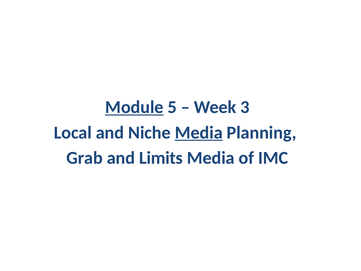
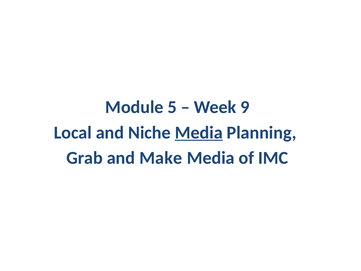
Module underline: present -> none (134, 107)
3: 3 -> 9 (245, 107)
Limits: Limits -> Make (161, 158)
